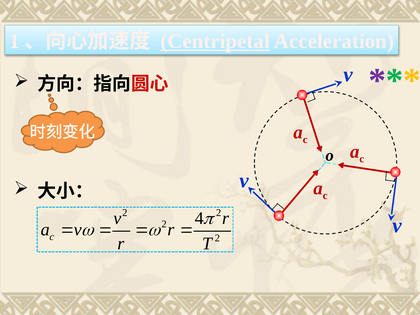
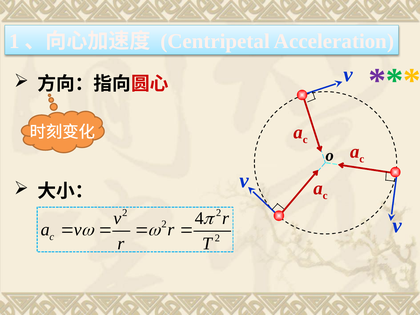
Centripetal underline: present -> none (215, 41)
